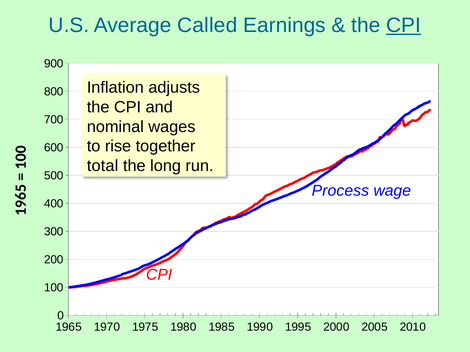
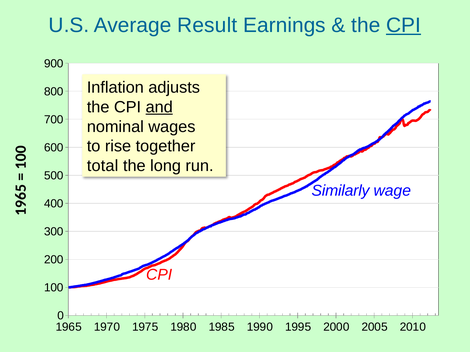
Called: Called -> Result (207, 25)
and underline: none -> present (159, 107)
Process: Process -> Similarly (341, 191)
